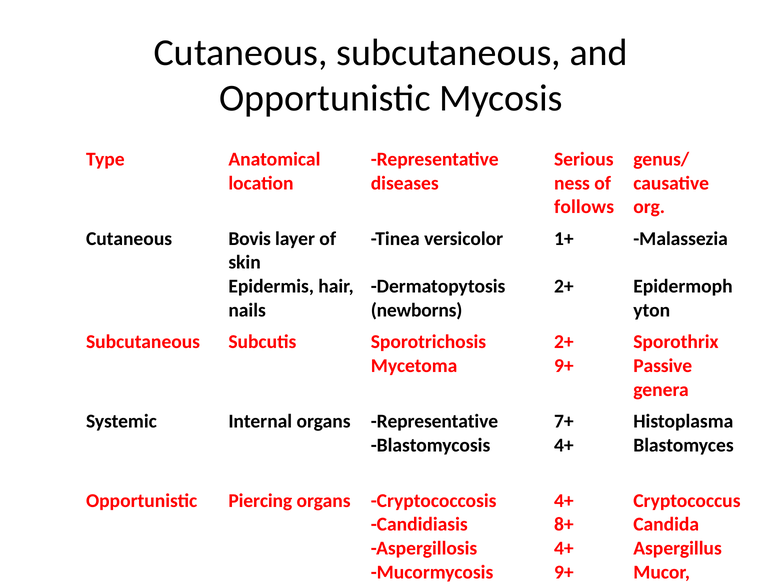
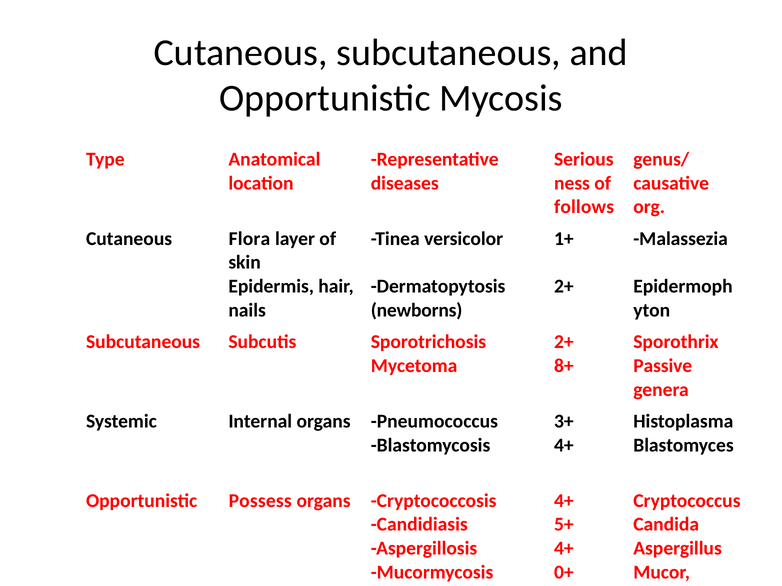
Bovis: Bovis -> Flora (249, 239)
9+: 9+ -> 8+ (564, 366)
organs Representative: Representative -> Pneumococcus (434, 422)
7+: 7+ -> 3+ (564, 422)
Piercing: Piercing -> Possess (260, 501)
8+: 8+ -> 5+ (564, 525)
9+: 9+ -> 0+ (564, 573)
